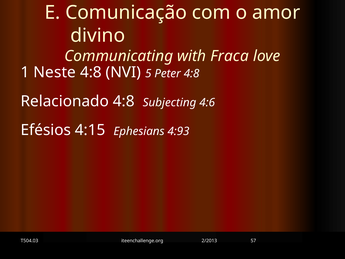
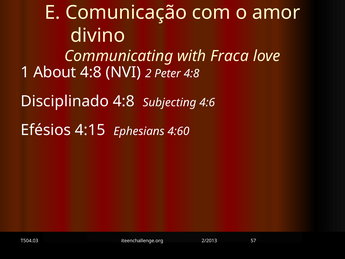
Neste: Neste -> About (55, 72)
5: 5 -> 2 (148, 74)
Relacionado: Relacionado -> Disciplinado (65, 101)
4:93: 4:93 -> 4:60 (178, 131)
